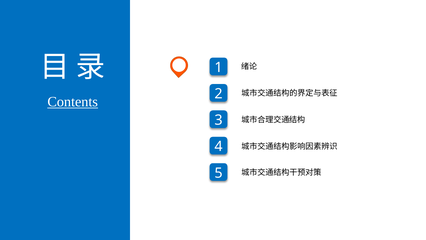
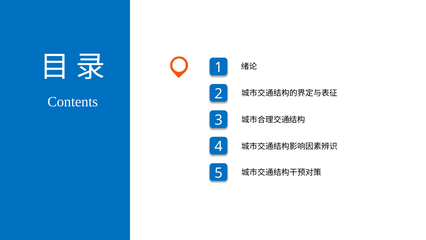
Contents underline: present -> none (73, 102)
